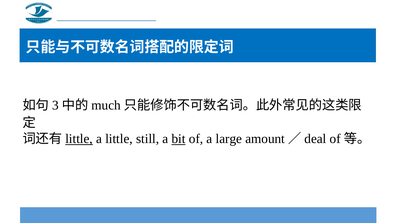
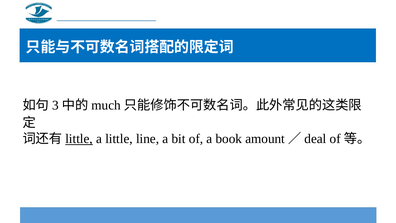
still: still -> line (148, 139)
bit underline: present -> none (179, 139)
large: large -> book (229, 139)
